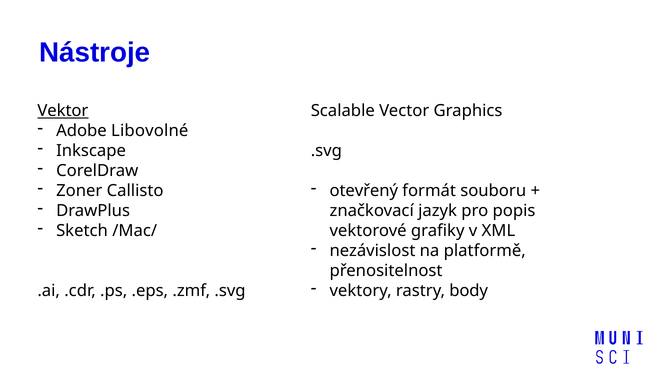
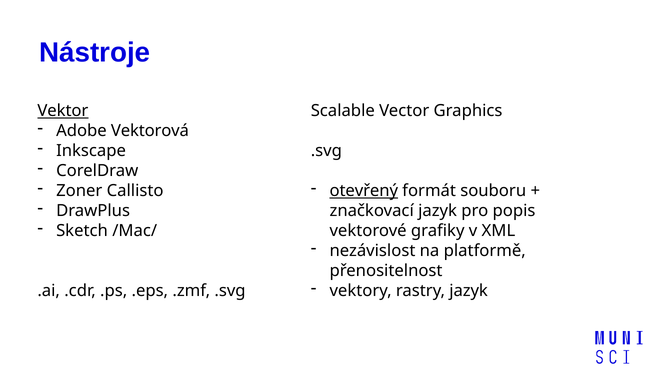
Libovolné: Libovolné -> Vektorová (150, 131)
otevřený underline: none -> present (364, 191)
rastry body: body -> jazyk (469, 291)
